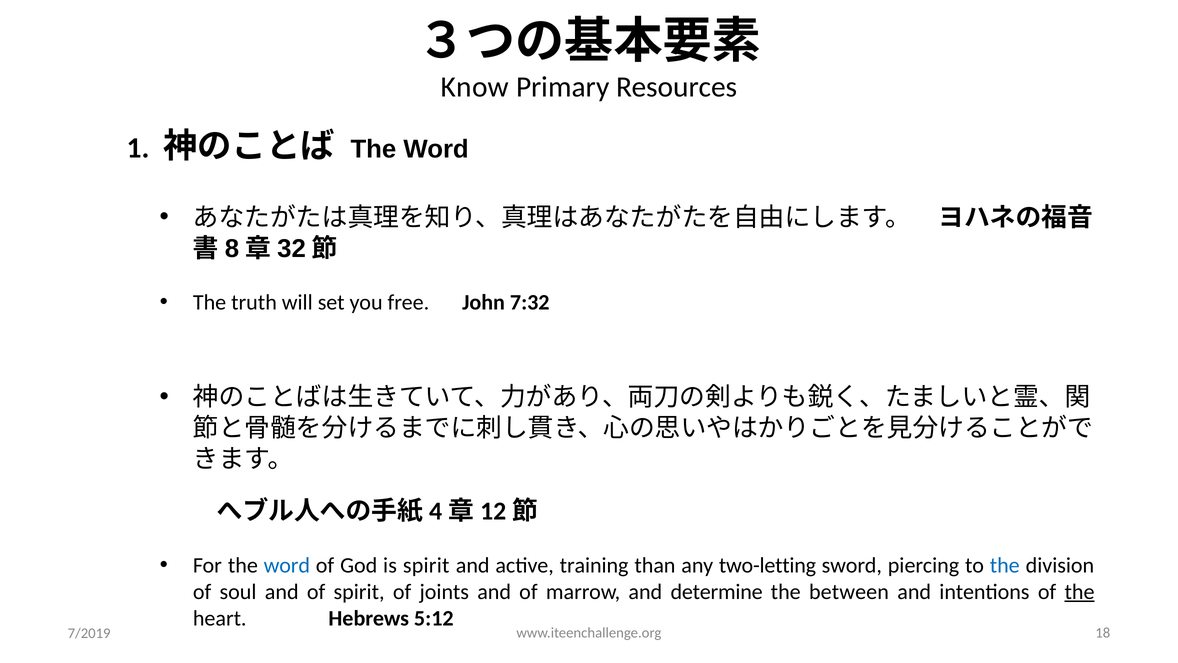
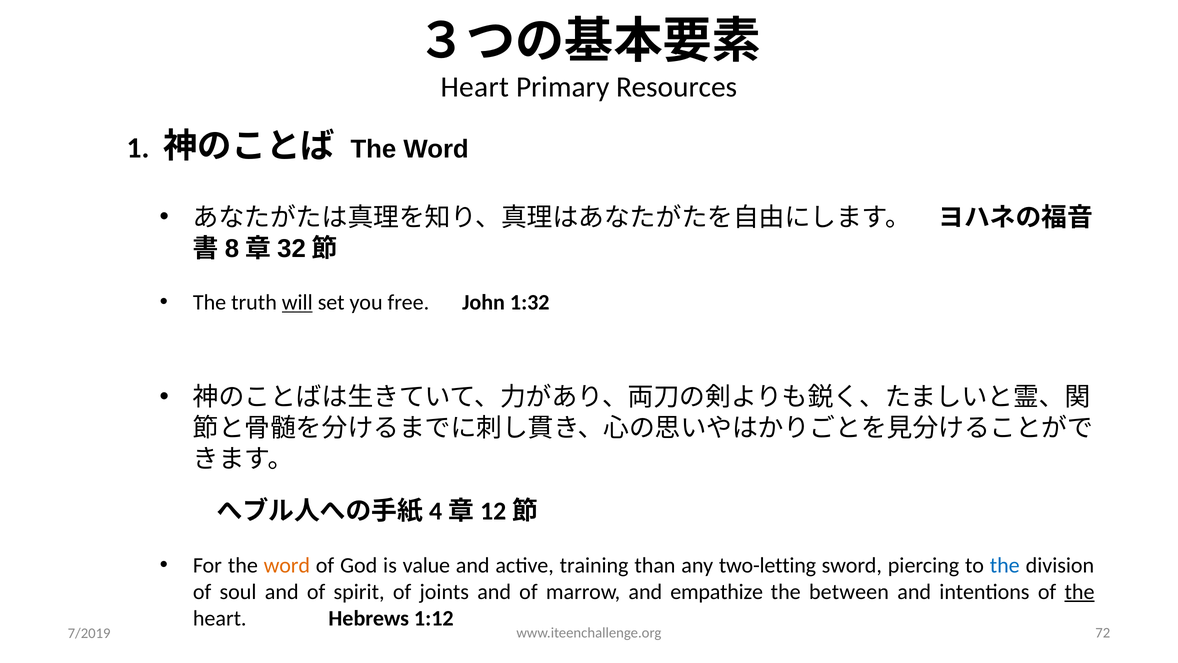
Know: Know -> Heart (475, 87)
will underline: none -> present (297, 302)
7:32: 7:32 -> 1:32 (530, 302)
word colour: blue -> orange (287, 565)
is spirit: spirit -> value (426, 565)
determine: determine -> empathize (717, 591)
5:12: 5:12 -> 1:12 (434, 618)
18: 18 -> 72 (1103, 633)
